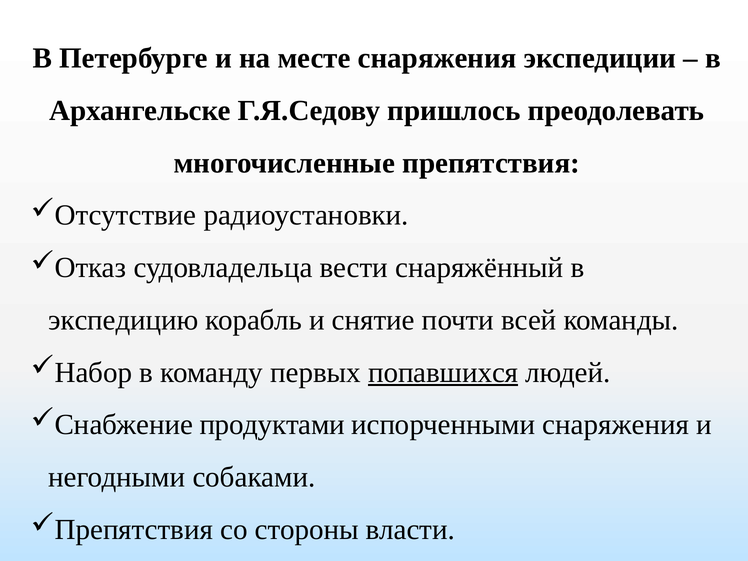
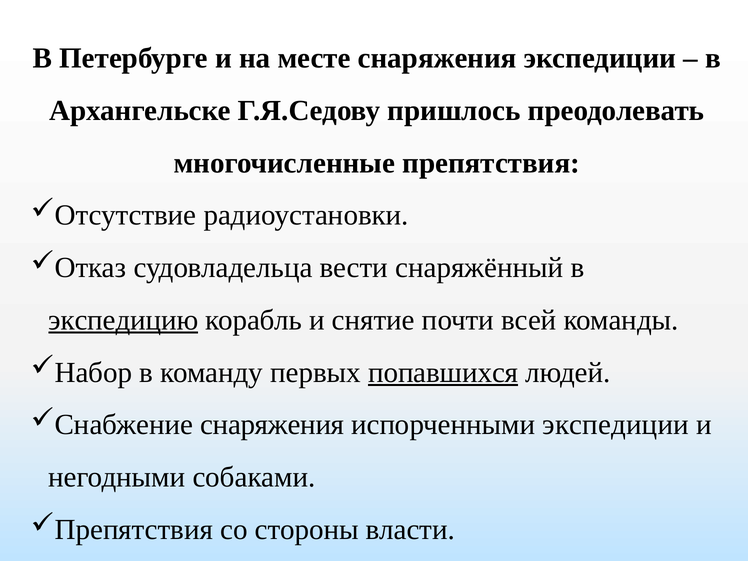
экспедицию underline: none -> present (123, 320)
продуктами: продуктами -> снаряжения (272, 425)
испорченными снаряжения: снаряжения -> экспедиции (616, 425)
